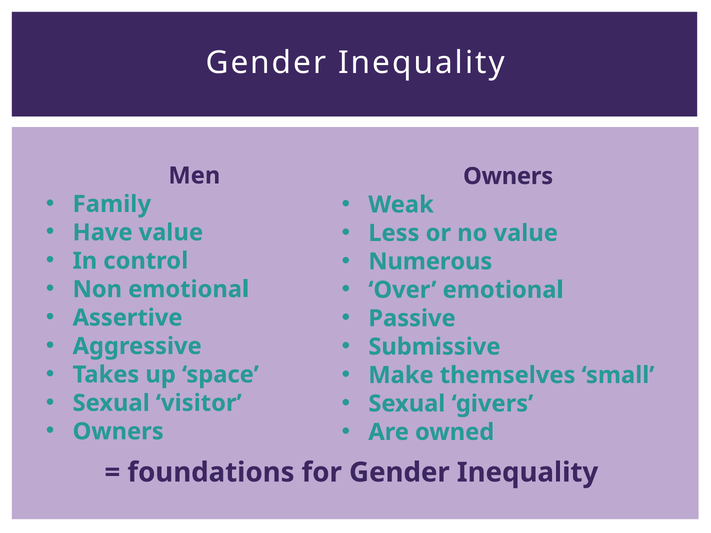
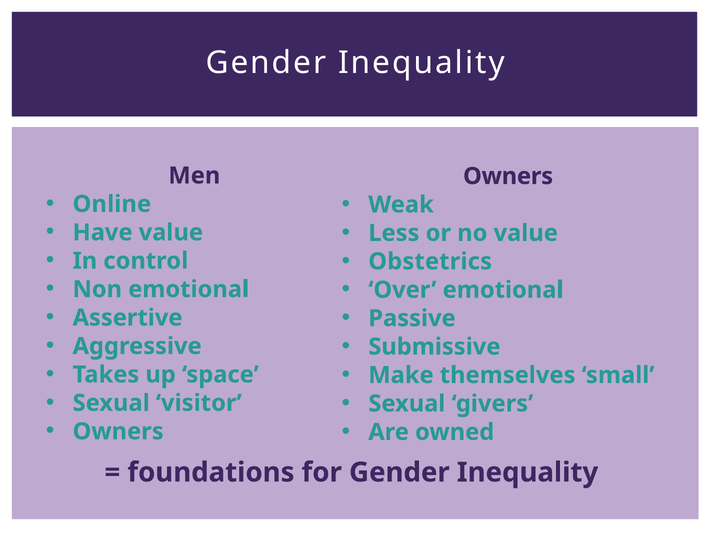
Family: Family -> Online (112, 204)
Numerous: Numerous -> Obstetrics (430, 262)
